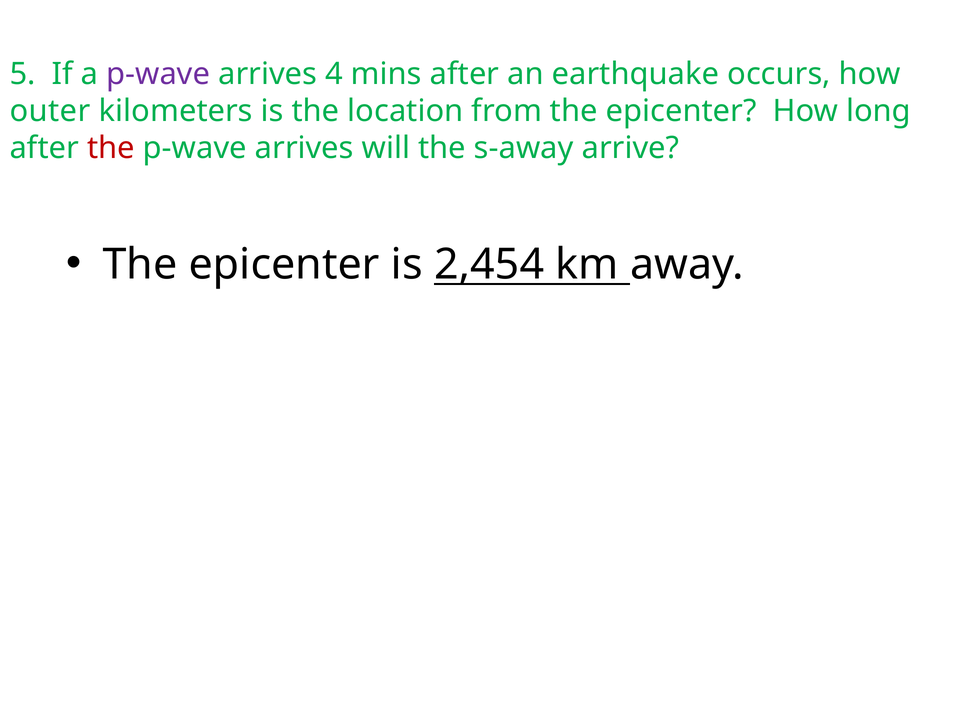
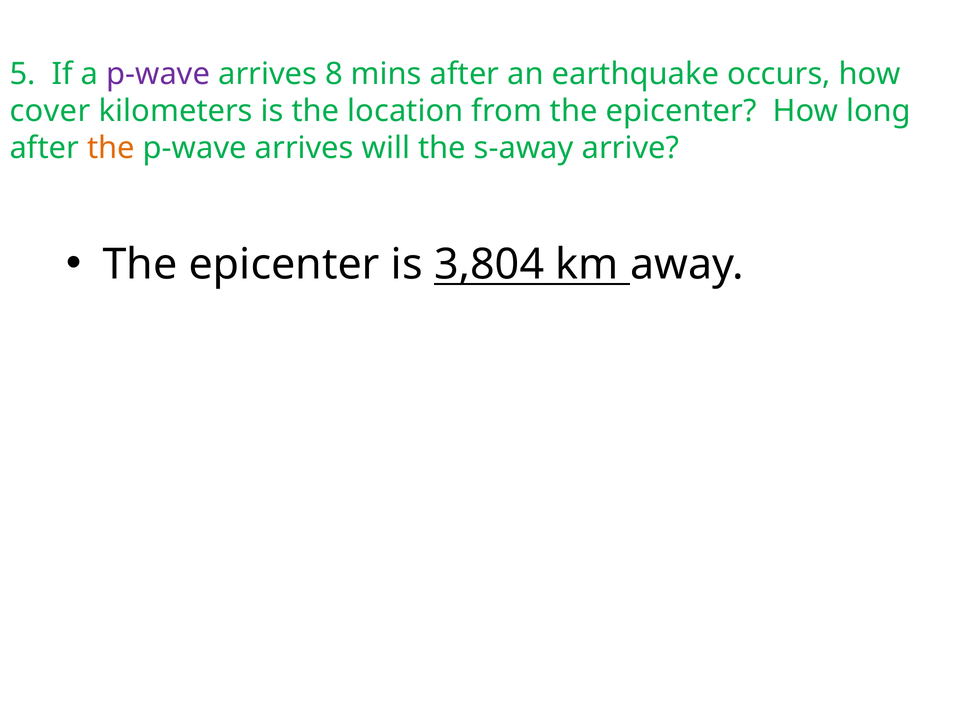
4: 4 -> 8 (334, 74)
outer: outer -> cover (50, 111)
the colour: red -> orange (111, 148)
2,454: 2,454 -> 3,804 (489, 265)
